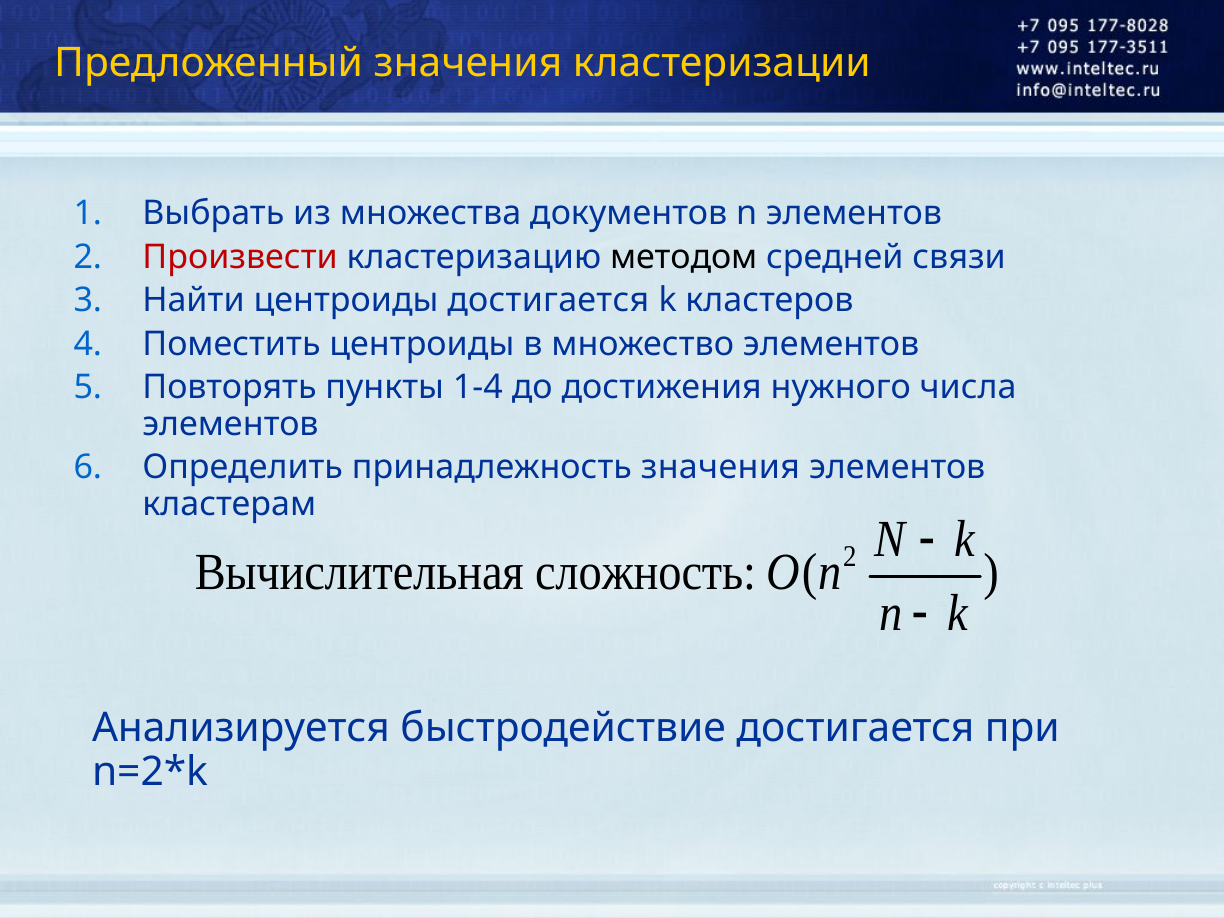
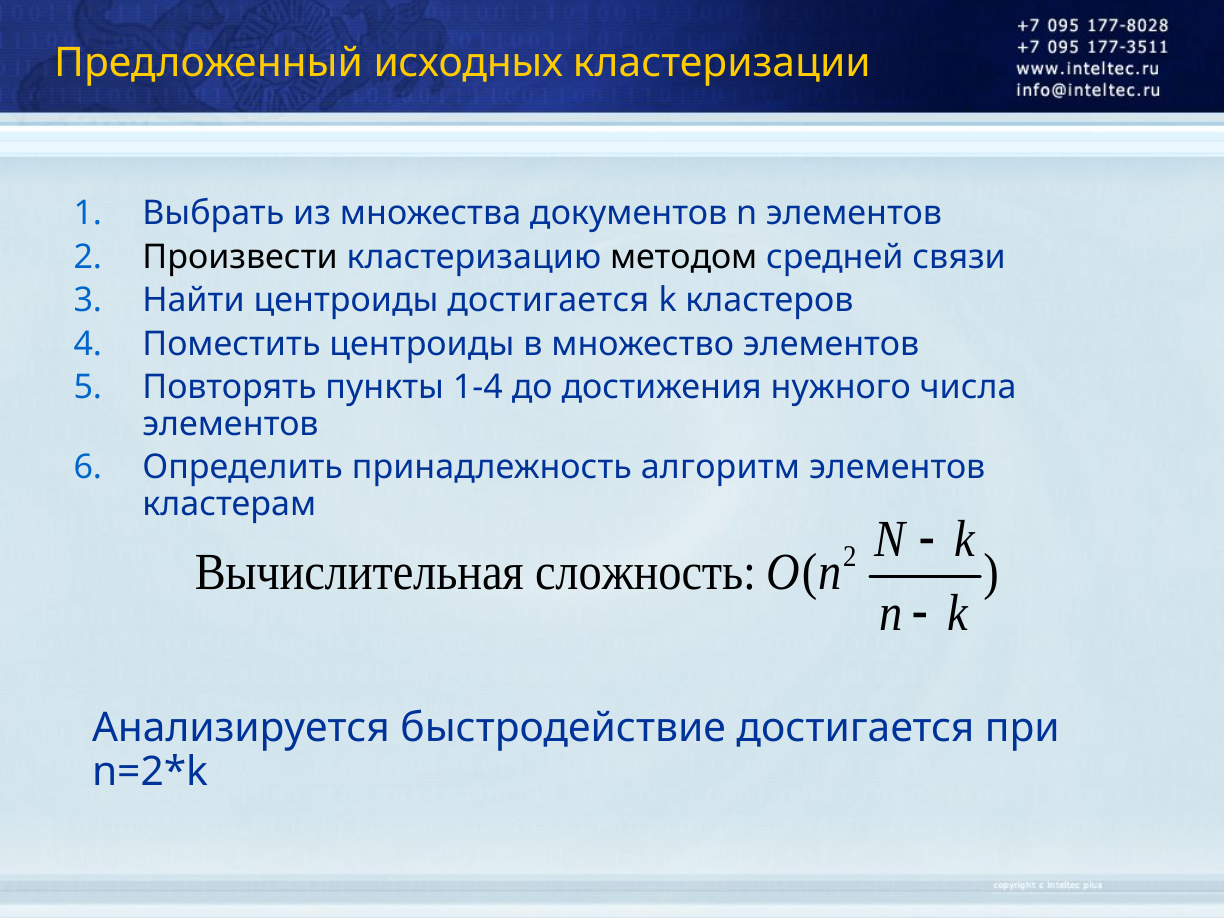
Предложенный значения: значения -> исходных (468, 63)
Произвести colour: red -> black (240, 257)
принадлежность значения: значения -> алгоритм (720, 468)
